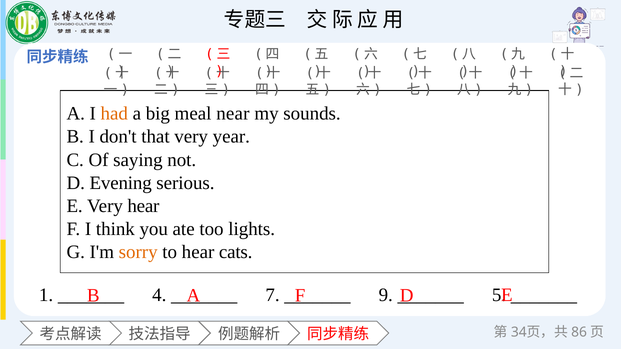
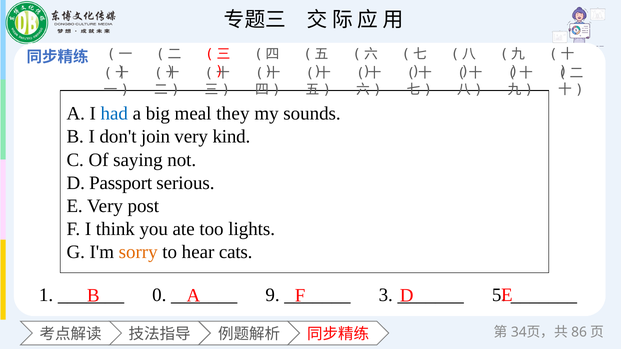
had colour: orange -> blue (114, 114)
near: near -> they (233, 114)
that: that -> join (156, 137)
year: year -> kind (231, 137)
Evening: Evening -> Passport (121, 183)
Very hear: hear -> post (143, 206)
4: 4 -> 0 (159, 295)
7: 7 -> 9 (273, 295)
9: 9 -> 3 (386, 295)
